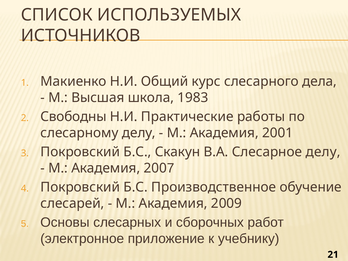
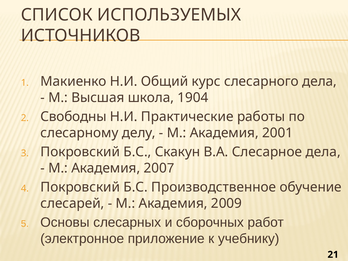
1983: 1983 -> 1904 (193, 98)
Слесарное делу: делу -> дела (323, 152)
